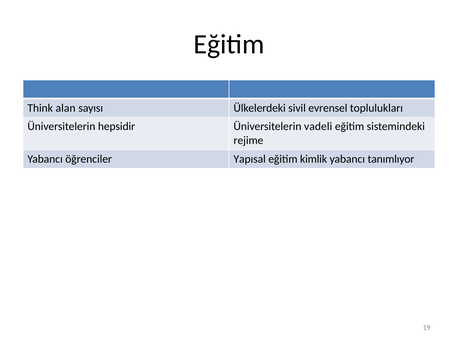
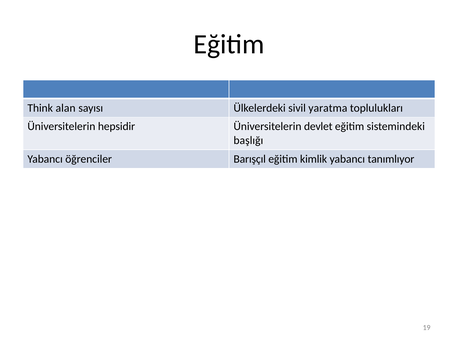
evrensel: evrensel -> yaratma (328, 108)
vadeli: vadeli -> devlet (318, 127)
rejime: rejime -> başlığı (248, 141)
Yapısal: Yapısal -> Barışçıl (250, 159)
